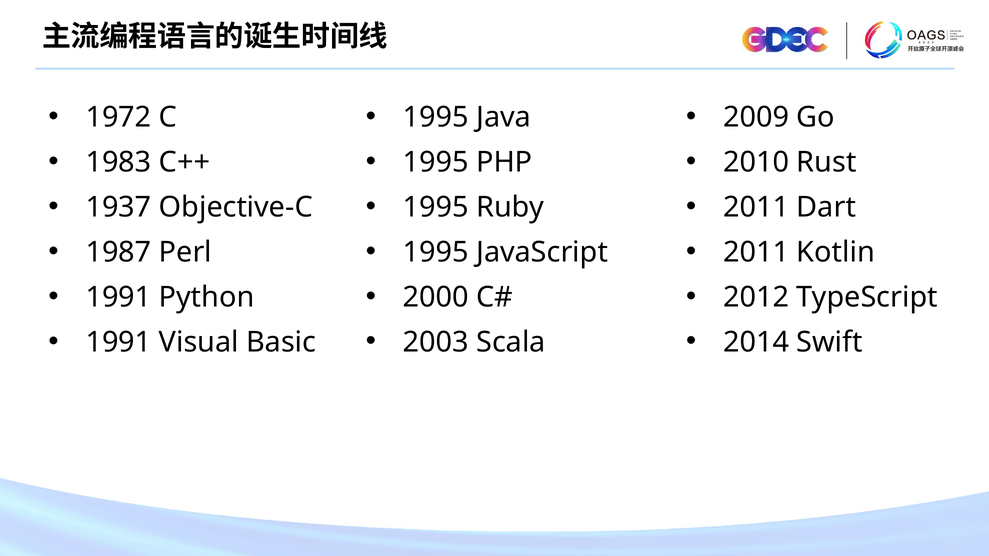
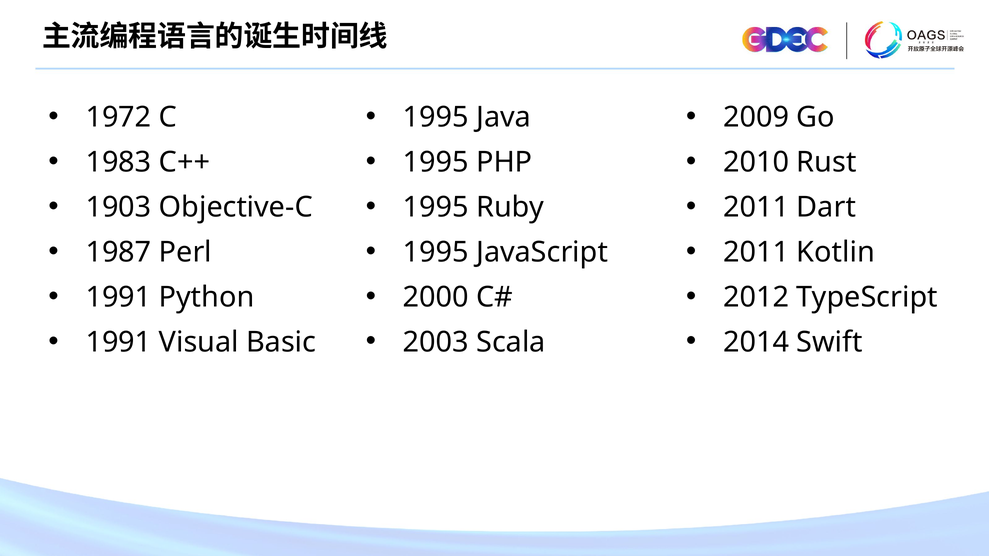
1937: 1937 -> 1903 (119, 207)
